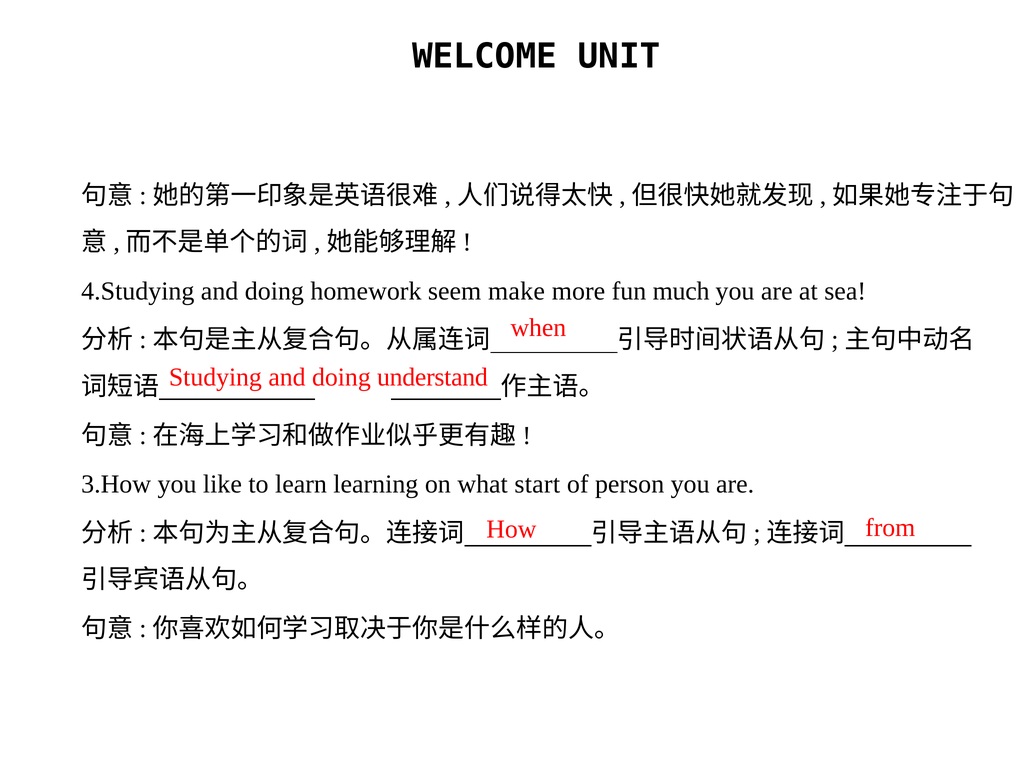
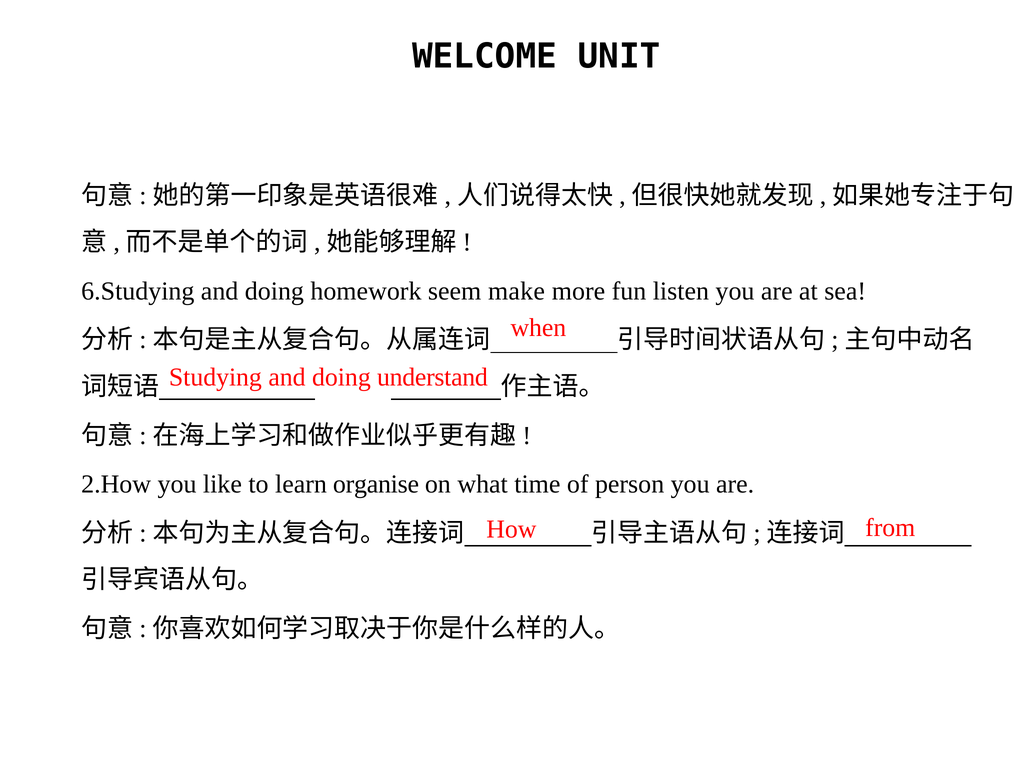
4.Studying: 4.Studying -> 6.Studying (138, 291)
much: much -> listen (681, 291)
3.How: 3.How -> 2.How (116, 484)
learning: learning -> organise (376, 484)
start: start -> time (537, 484)
